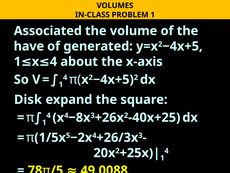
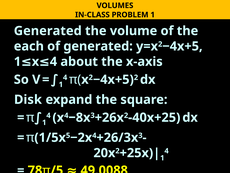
Associated: Associated -> Generated (48, 31)
have: have -> each (29, 46)
